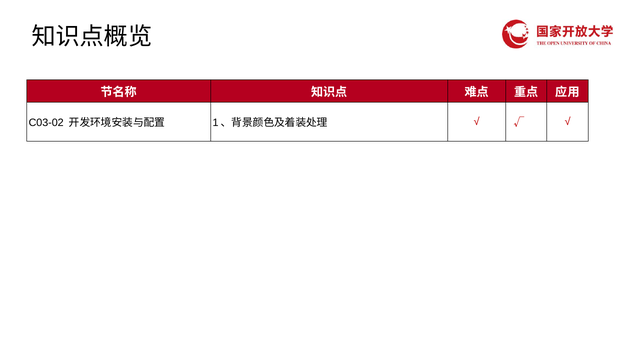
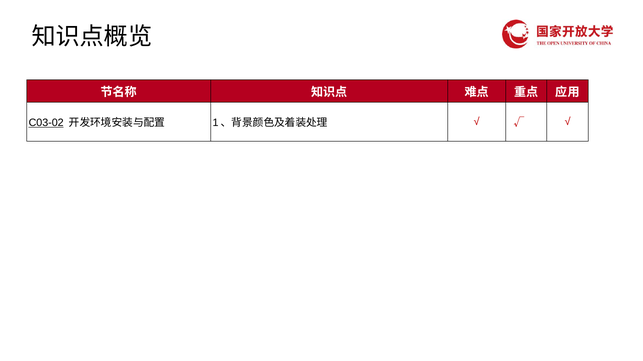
C03-02 underline: none -> present (46, 123)
